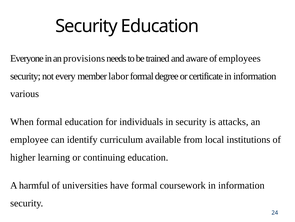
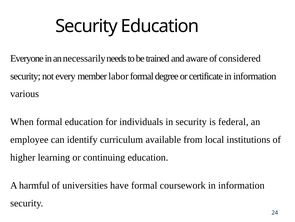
provisions: provisions -> necessarily (84, 58)
employees: employees -> considered (240, 58)
attacks: attacks -> federal (233, 122)
